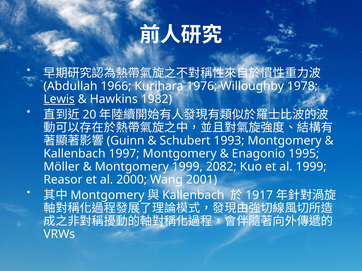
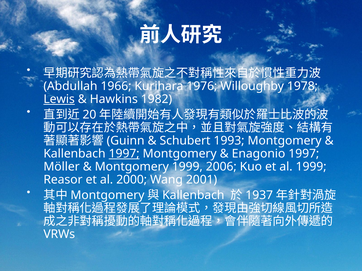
1997 underline: none -> present (124, 154)
Enagonio 1995: 1995 -> 1997 (304, 154)
2082: 2082 -> 2006 (221, 167)
1917: 1917 -> 1937 (259, 196)
